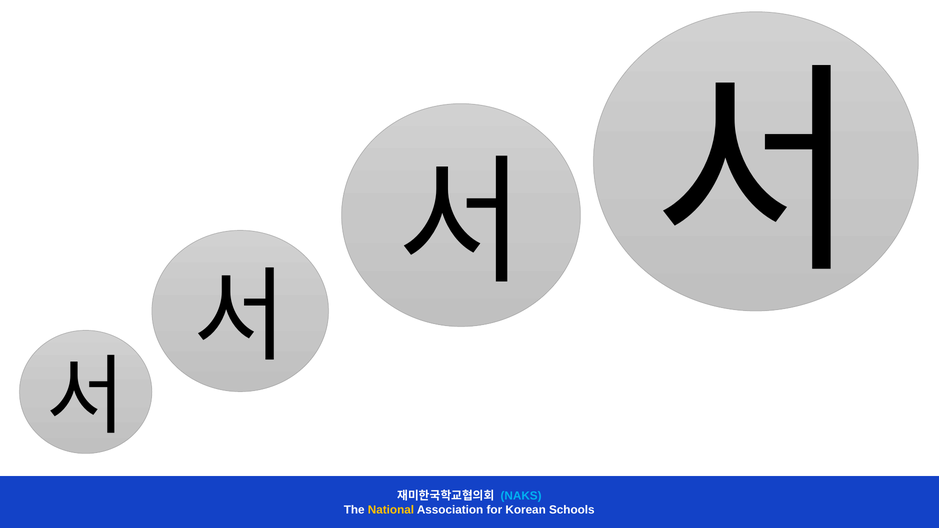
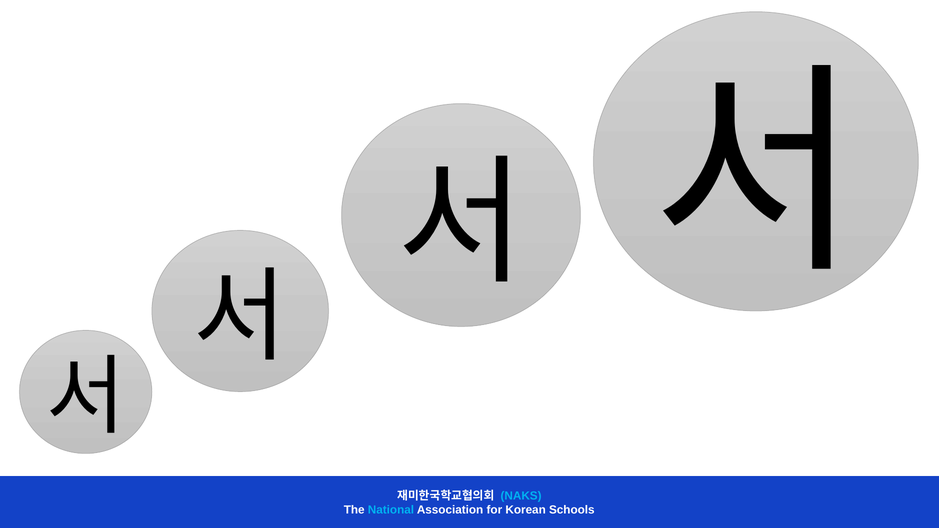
National colour: yellow -> light blue (391, 510)
